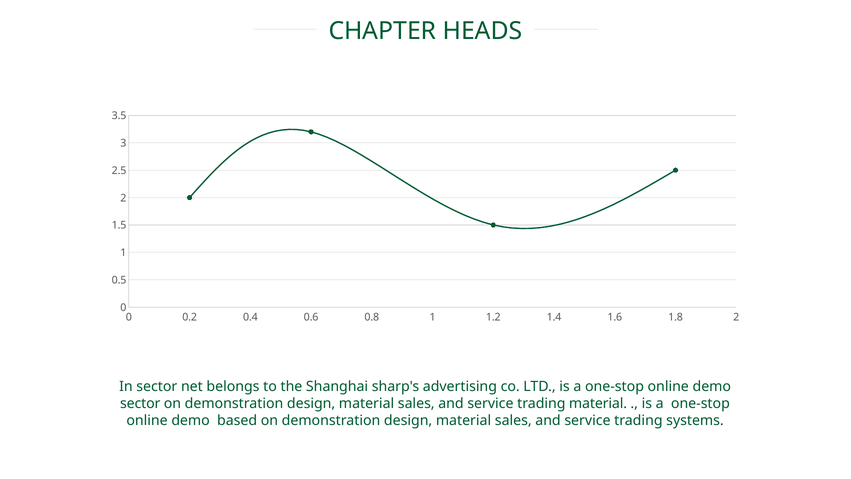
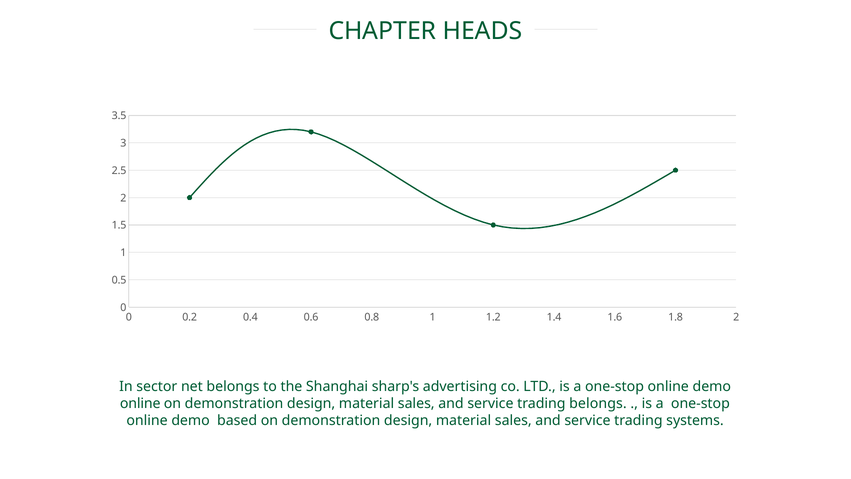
sector: sector -> online (140, 403)
trading material: material -> belongs (598, 403)
